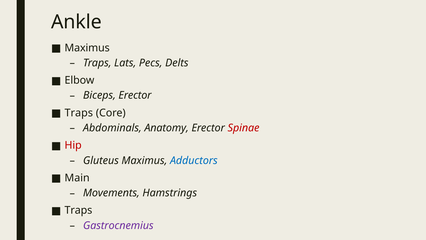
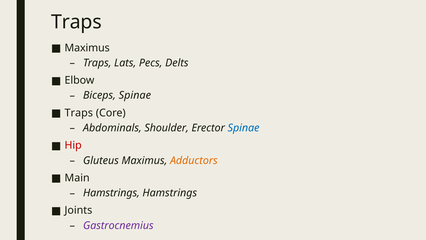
Ankle: Ankle -> Traps (76, 22)
Biceps Erector: Erector -> Spinae (135, 95)
Anatomy: Anatomy -> Shoulder (167, 128)
Spinae colour: red -> blue (244, 128)
Adductors colour: blue -> orange (194, 160)
Movements: Movements -> Hamstrings (111, 193)
Traps: Traps -> Joints (78, 210)
